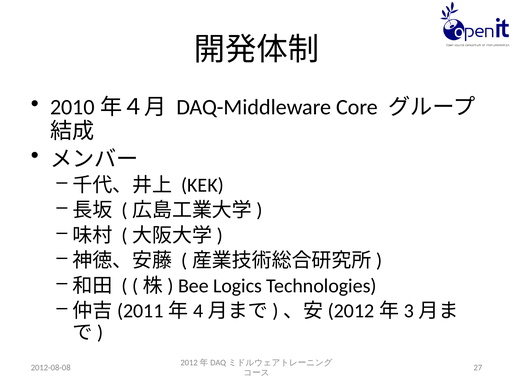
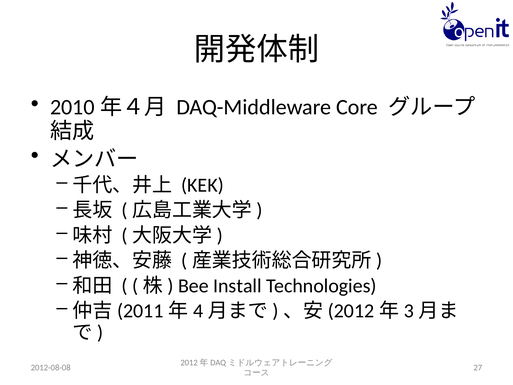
Logics: Logics -> Install (237, 286)
